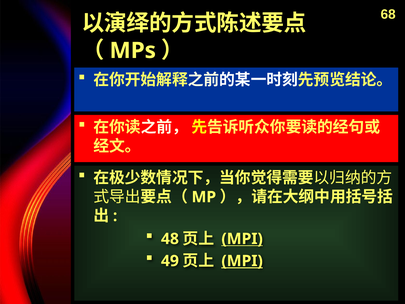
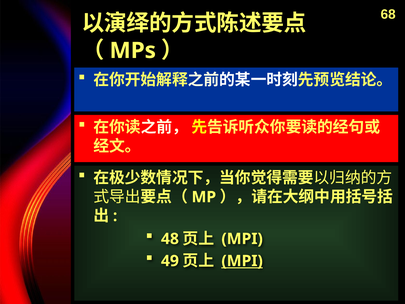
MPI underline: present -> none (242, 239)
